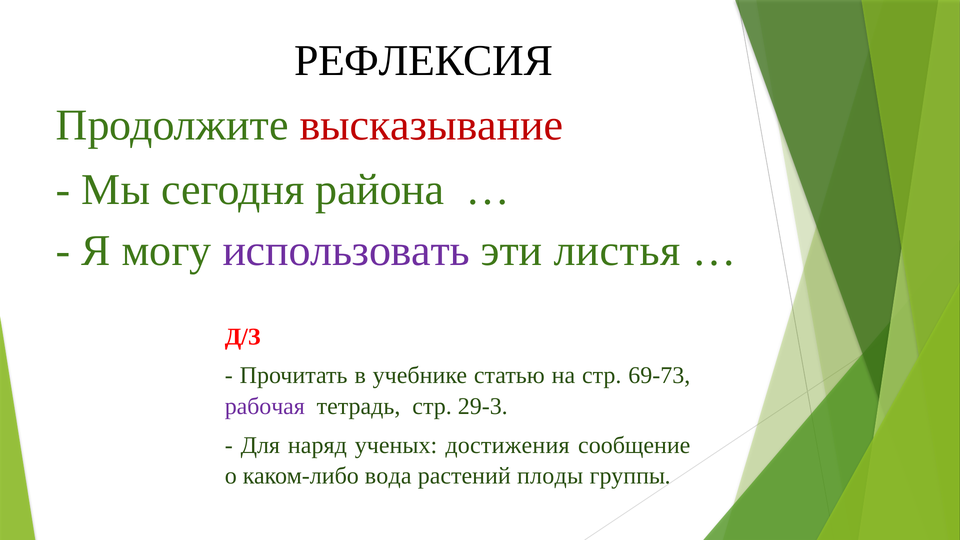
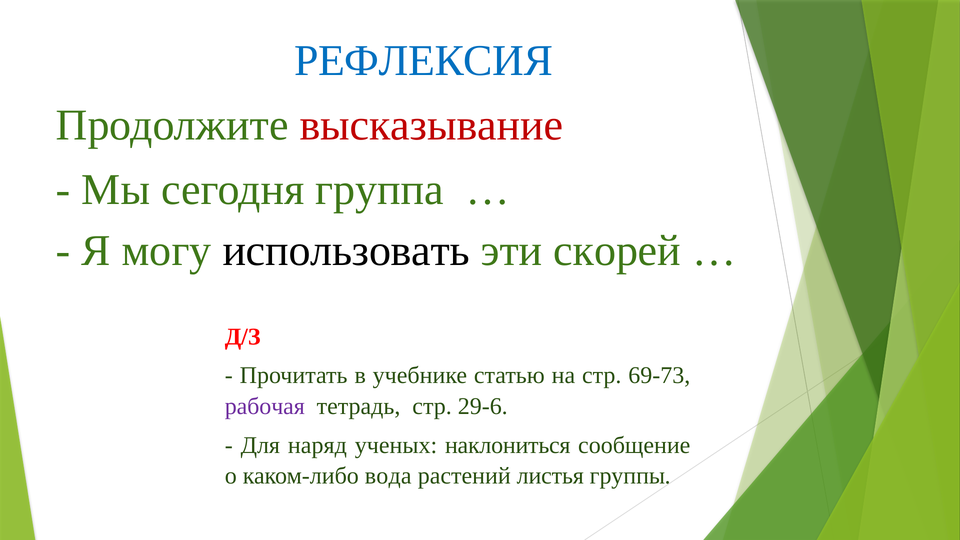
РЕФЛЕКСИЯ colour: black -> blue (424, 61)
района: района -> группа (380, 190)
использовать colour: purple -> black (346, 251)
листья: листья -> скорей (617, 251)
29-3: 29-3 -> 29-6 (483, 406)
достижения: достижения -> наклониться (508, 445)
плоды: плоды -> листья (550, 476)
